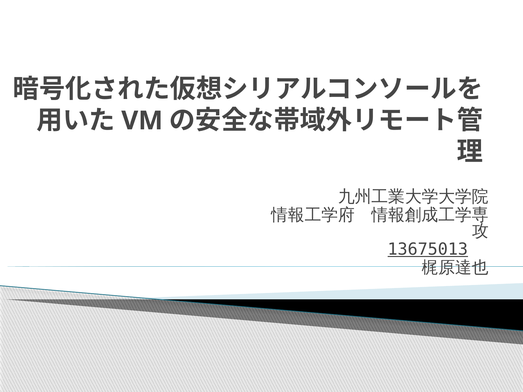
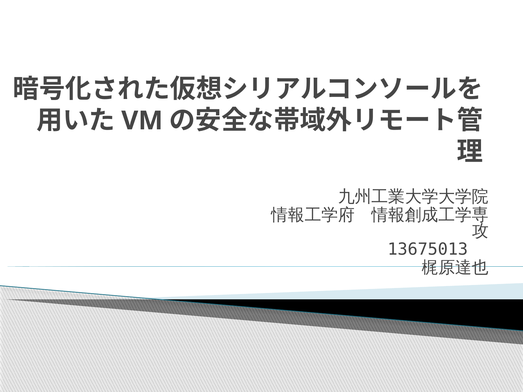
13675013 underline: present -> none (428, 250)
